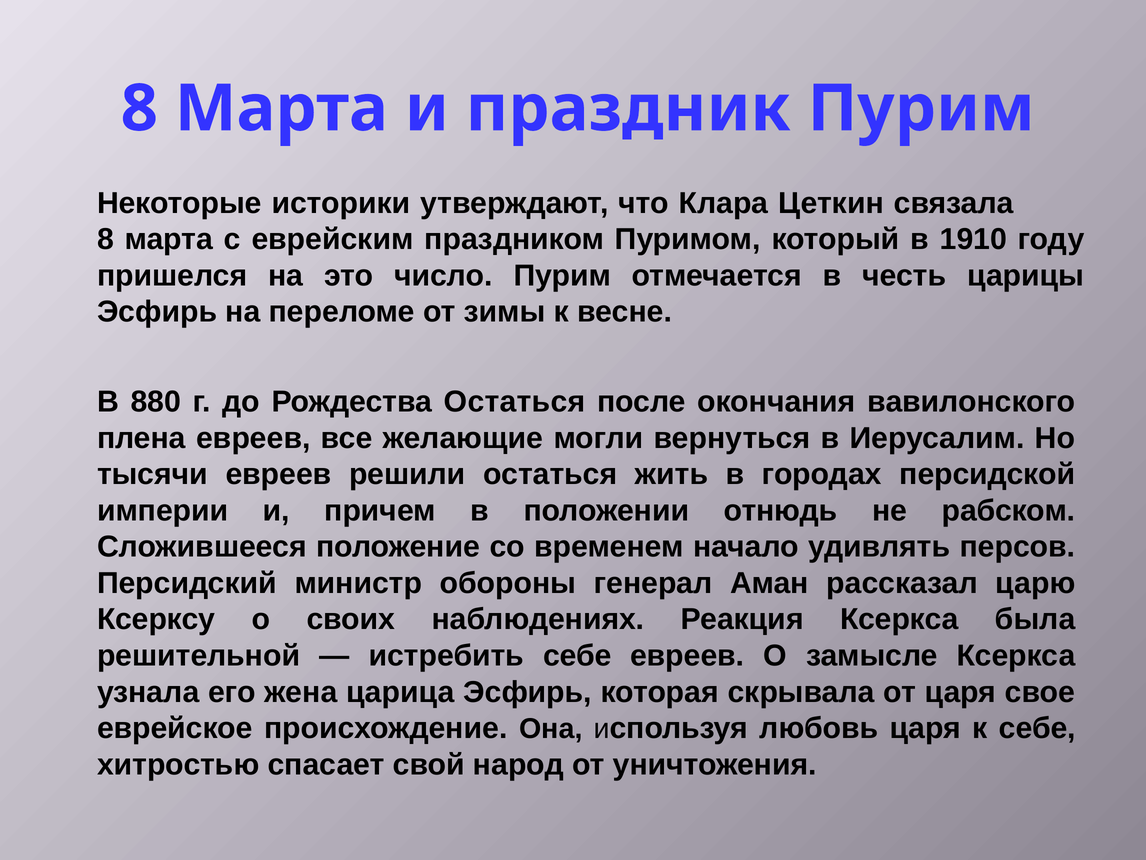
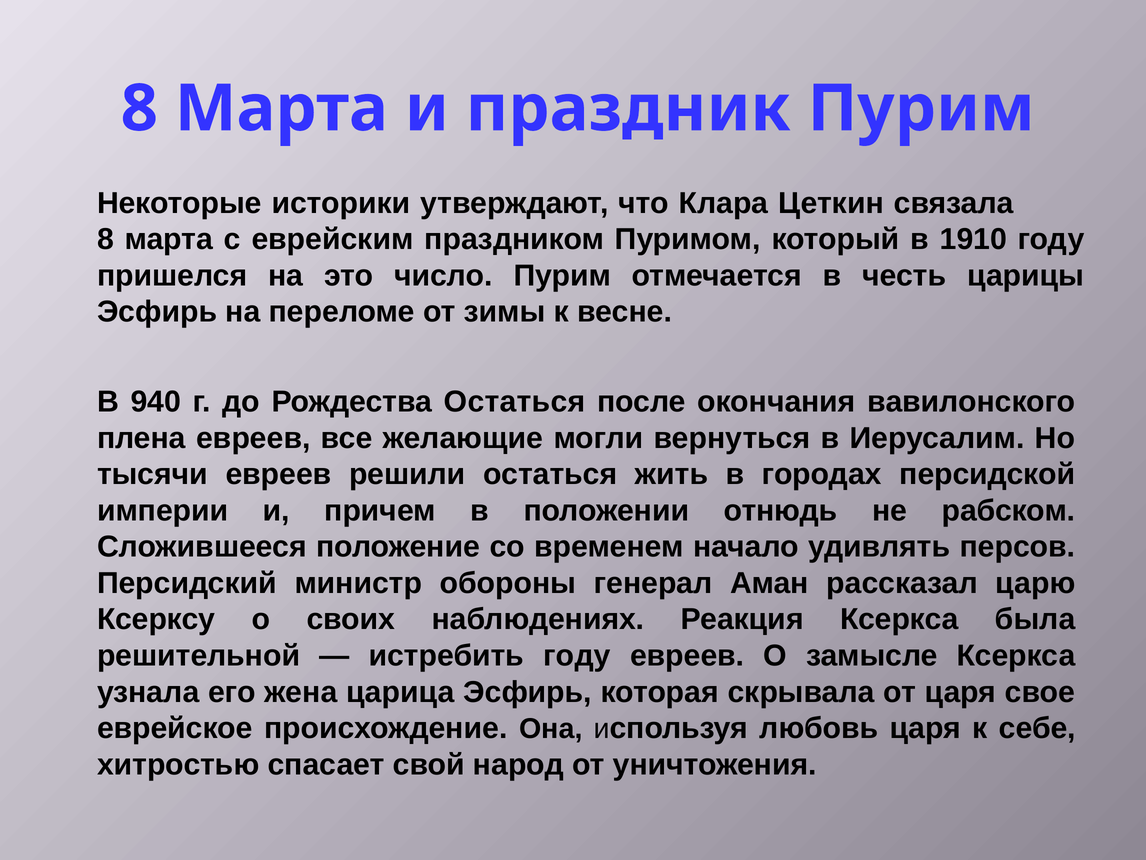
880: 880 -> 940 (156, 402)
истребить себе: себе -> году (577, 655)
